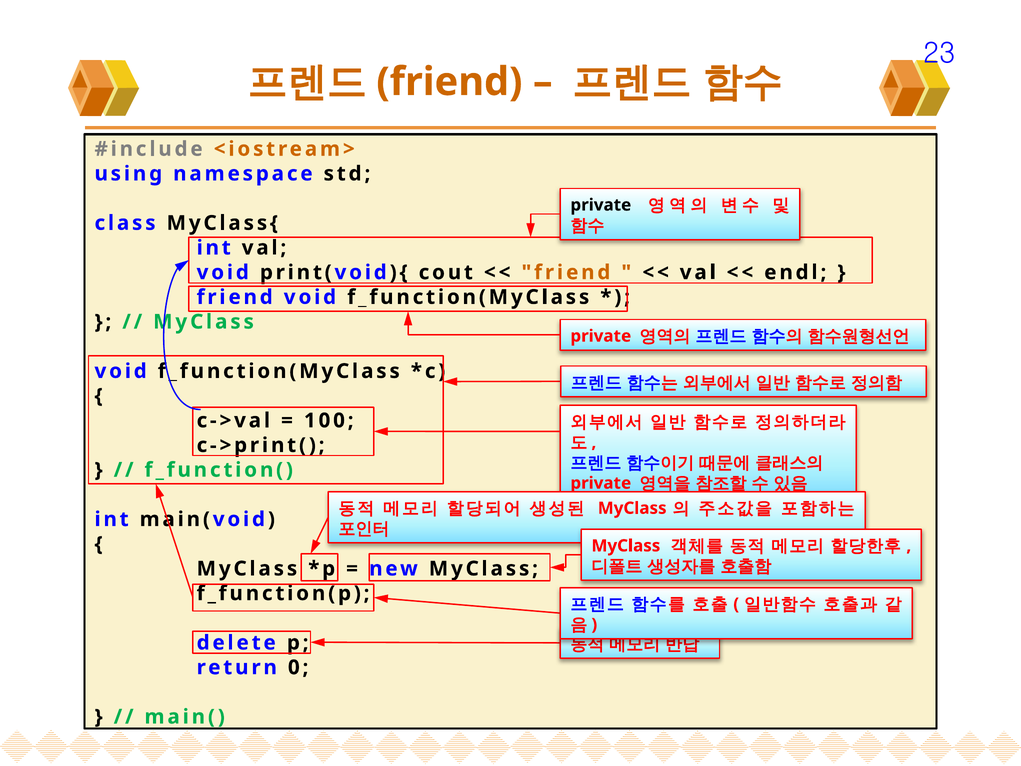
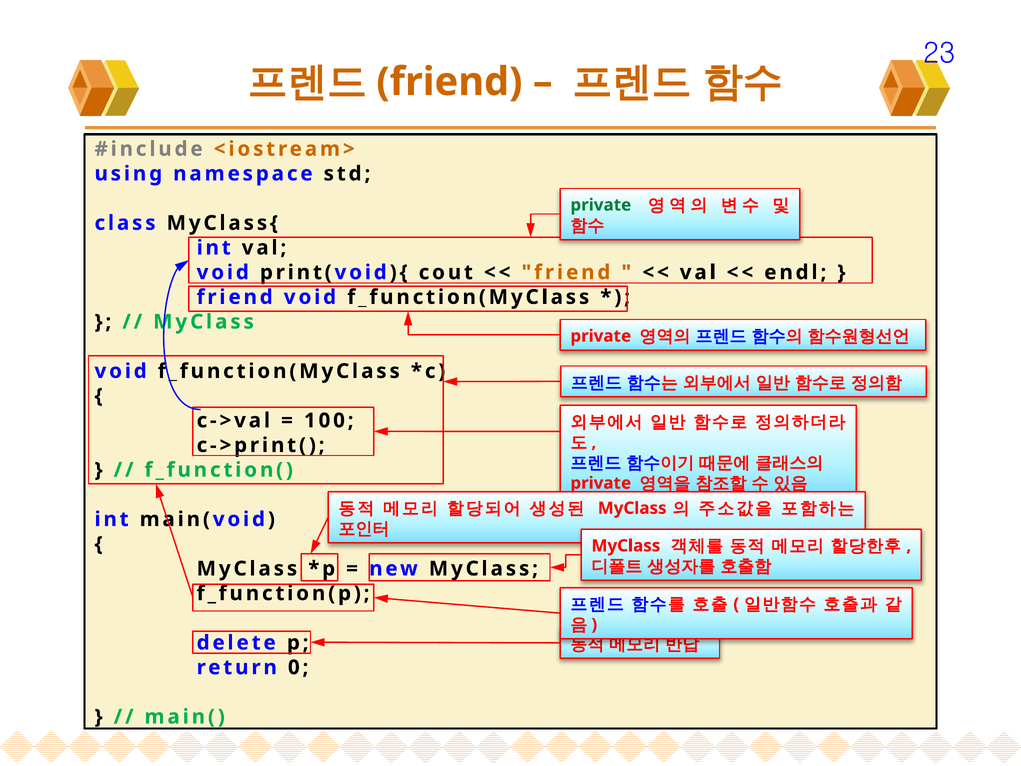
private colour: black -> green (601, 205)
